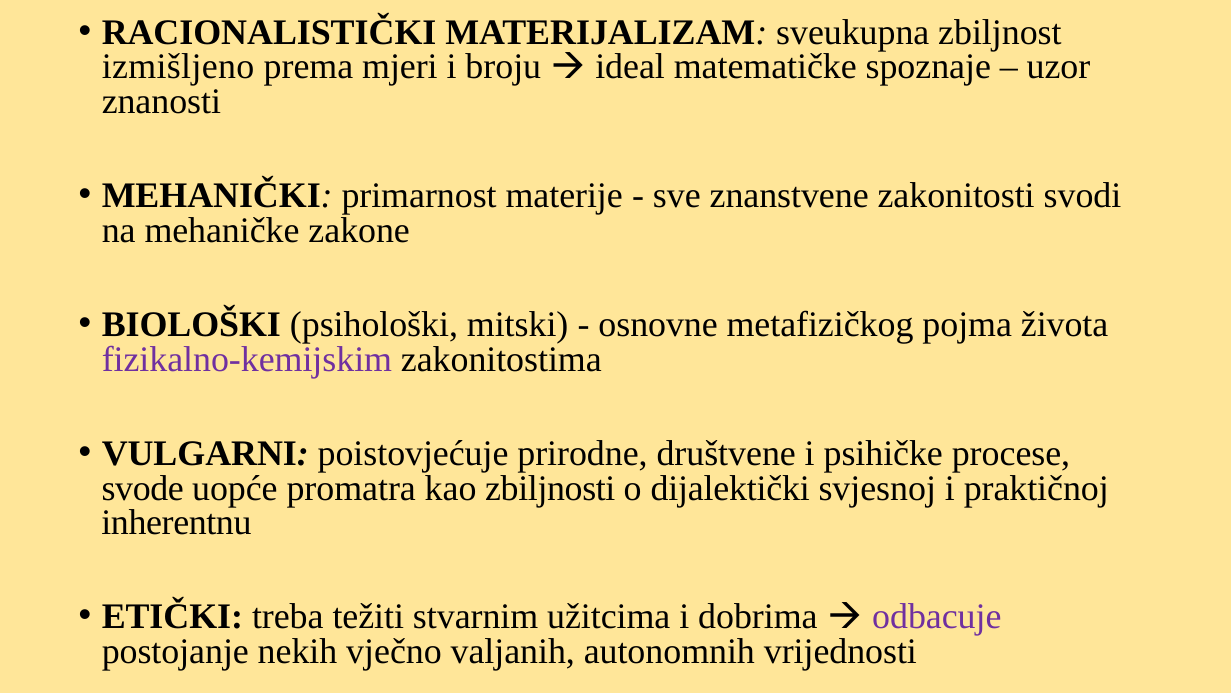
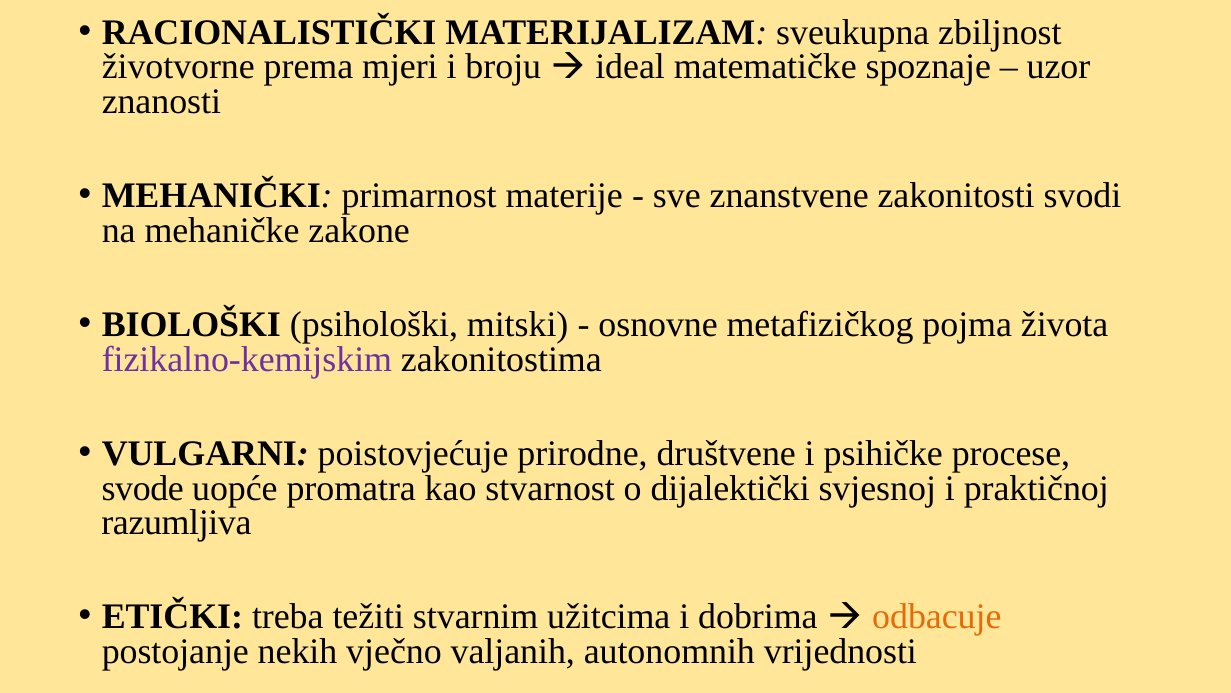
izmišljeno: izmišljeno -> životvorne (178, 67)
zbiljnosti: zbiljnosti -> stvarnost (550, 488)
inherentnu: inherentnu -> razumljiva (176, 522)
odbacuje colour: purple -> orange (937, 617)
